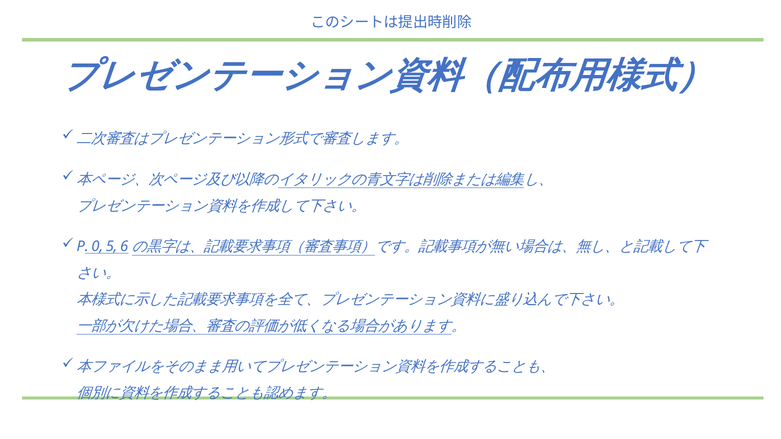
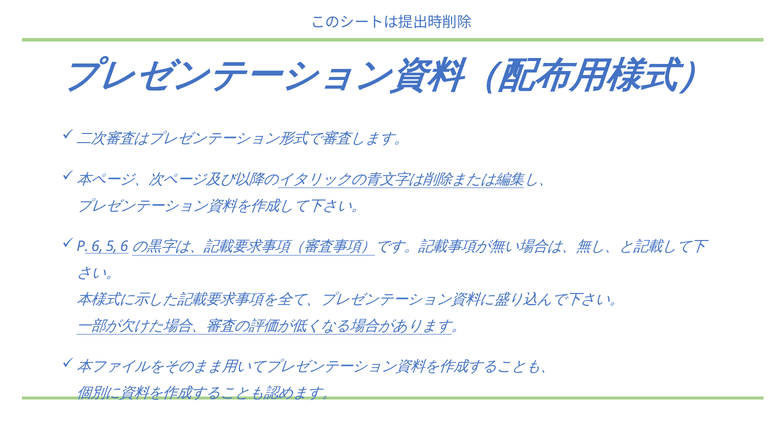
0: 0 -> 6 (97, 247)
